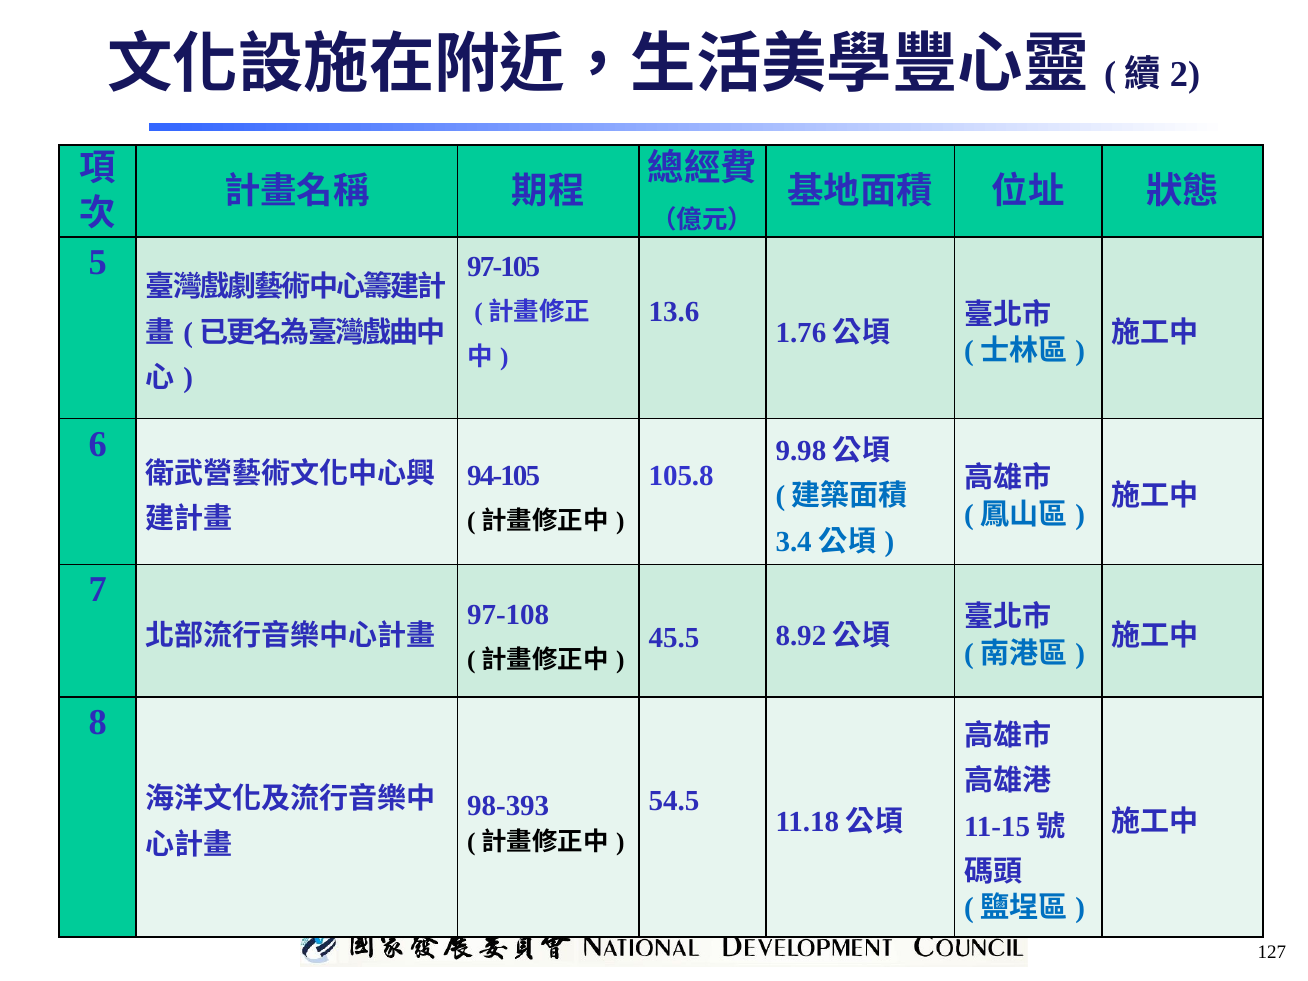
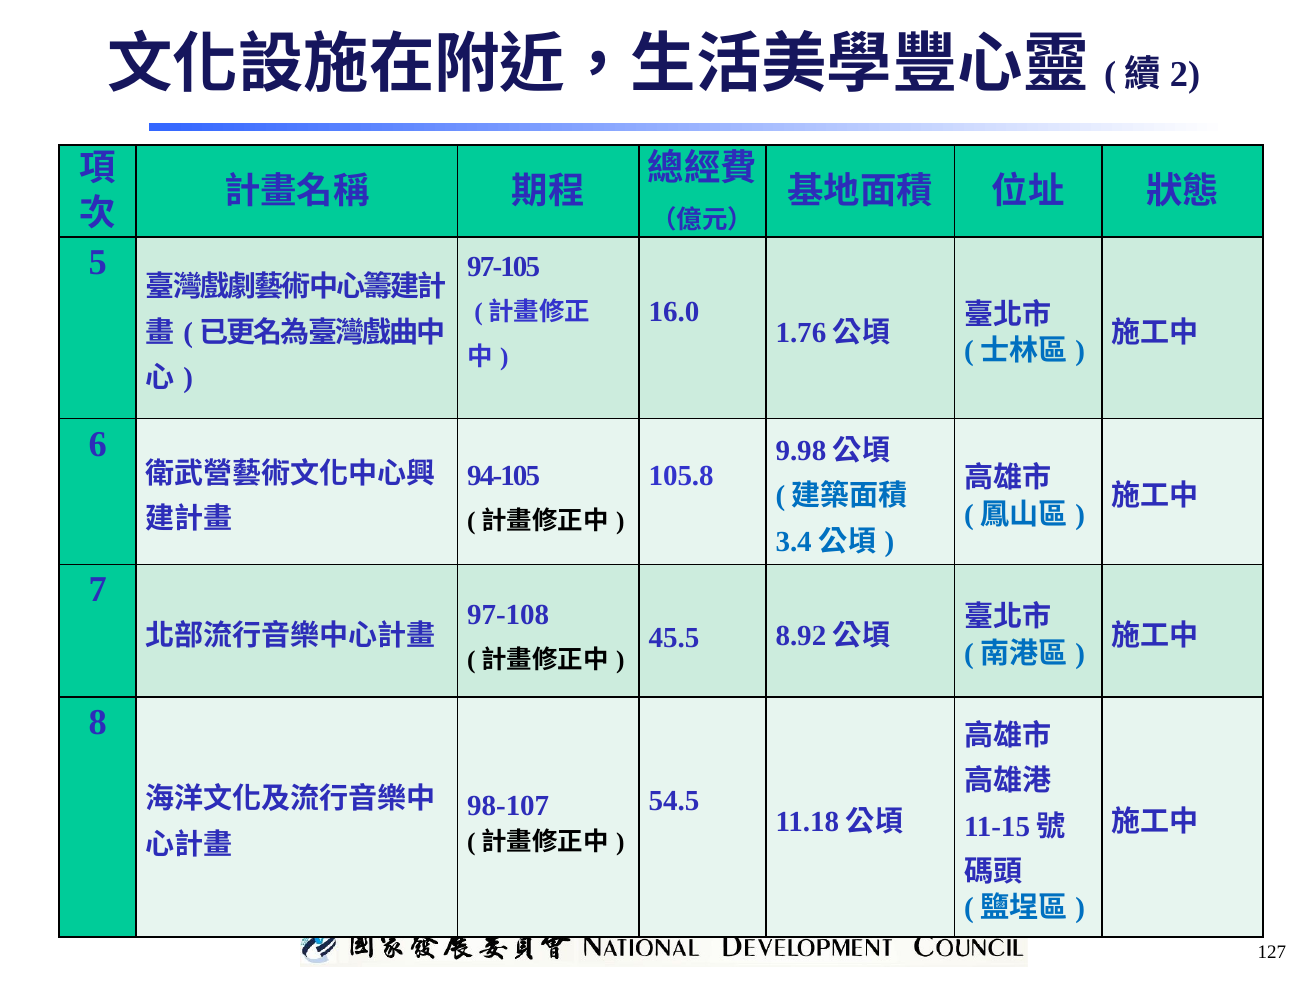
13.6: 13.6 -> 16.0 (674, 312)
98-393: 98-393 -> 98-107 (508, 806)
